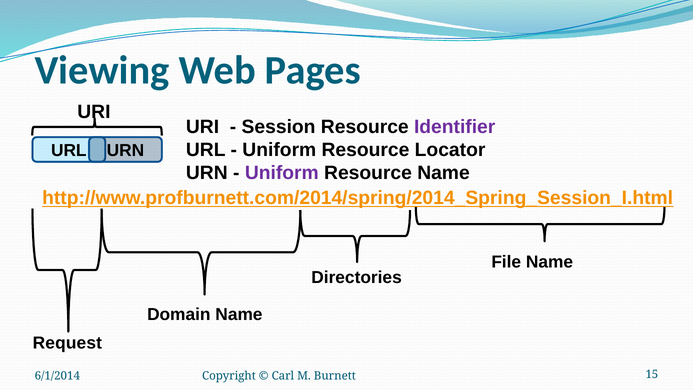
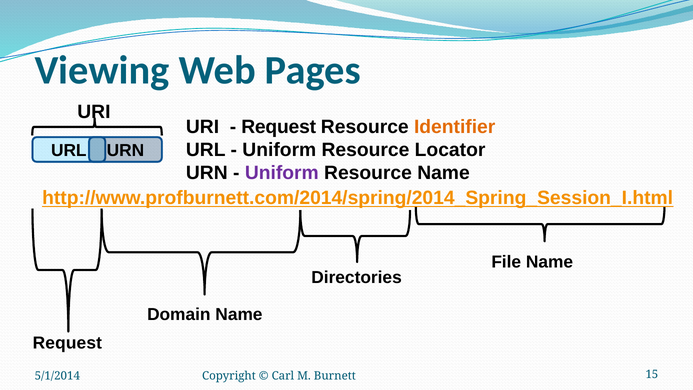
Session: Session -> Request (279, 127)
Identifier colour: purple -> orange (455, 127)
6/1/2014: 6/1/2014 -> 5/1/2014 (57, 376)
